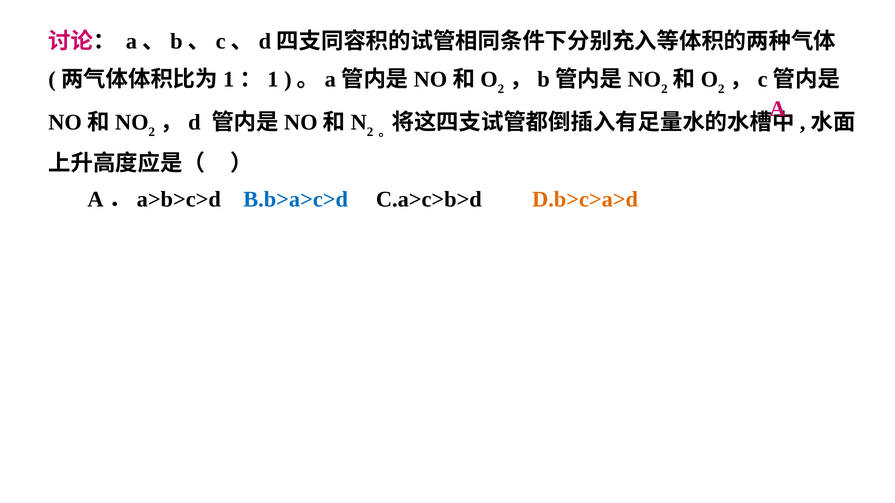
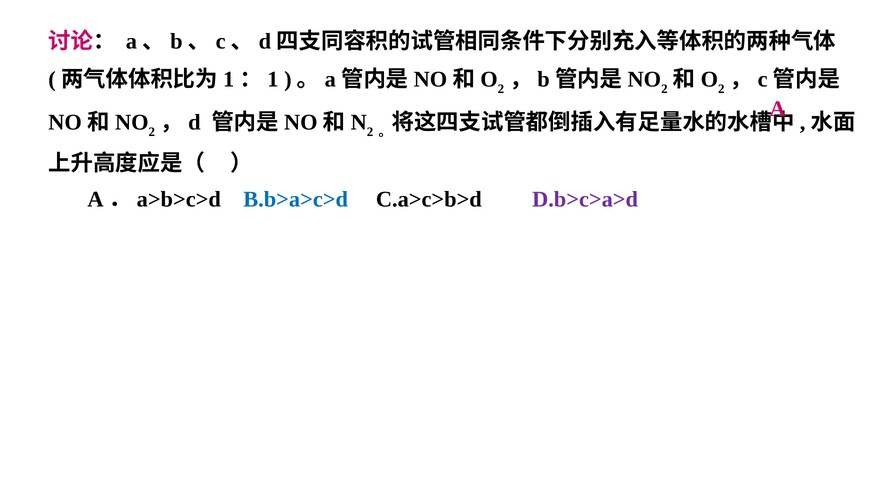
D.b>c>a>d colour: orange -> purple (585, 200)
